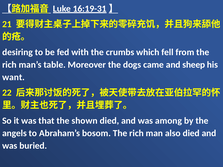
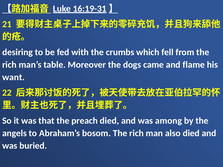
sheep: sheep -> flame (194, 65)
shown: shown -> preach (85, 121)
